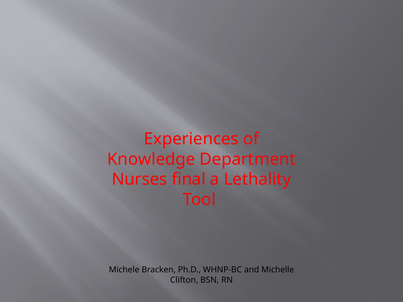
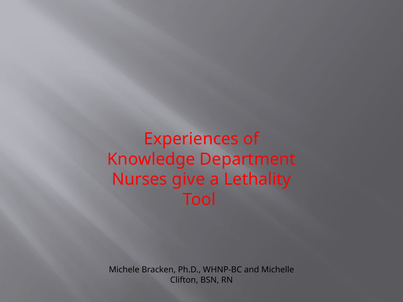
final: final -> give (189, 179)
